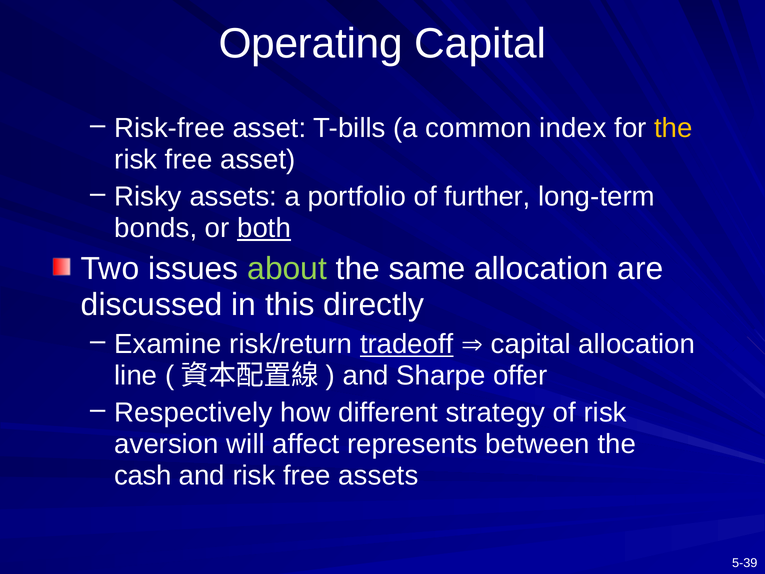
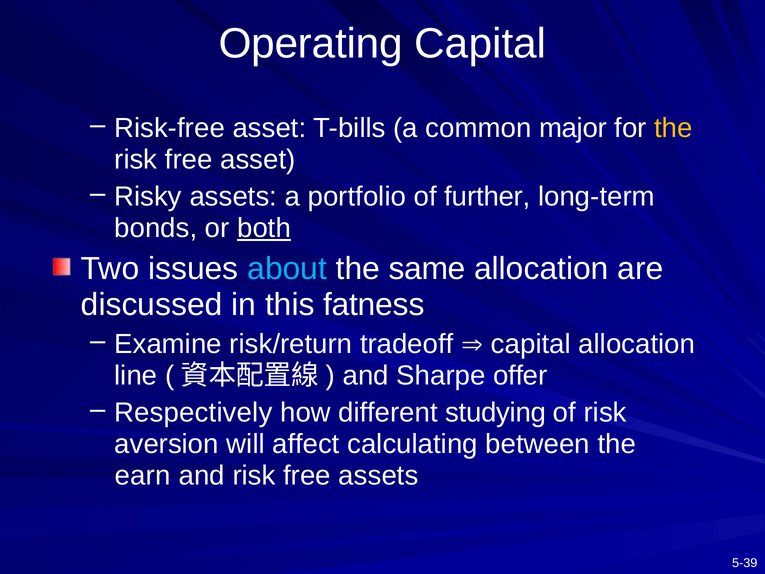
index: index -> major (573, 128)
about colour: light green -> light blue (287, 268)
directly: directly -> fatness (374, 305)
tradeoff underline: present -> none (407, 344)
strategy: strategy -> studying (496, 413)
represents: represents -> calculating (412, 444)
cash: cash -> earn (143, 476)
